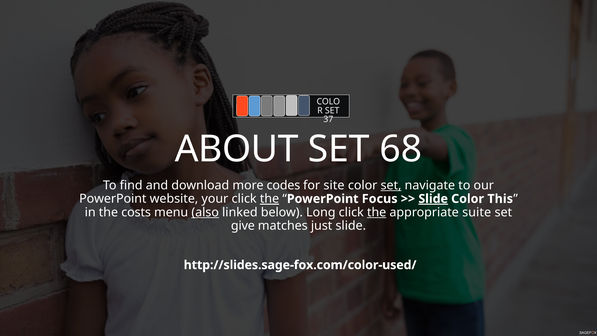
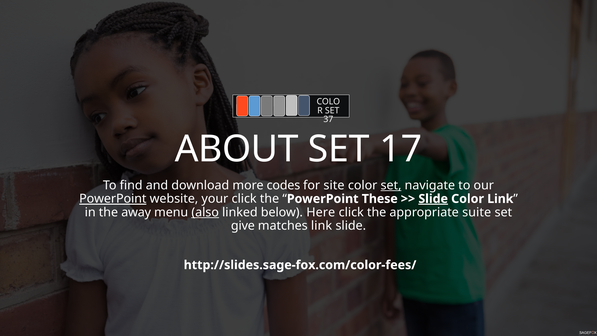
68: 68 -> 17 (401, 149)
PowerPoint underline: none -> present (113, 199)
the underline: present -> none (270, 199)
Focus: Focus -> These (380, 199)
Color This: This -> Link (500, 199)
costs: costs -> away (136, 212)
Long: Long -> Here (321, 212)
the underline: present -> none (377, 212)
matches just: just -> link (322, 226)
http://slides.sage-fox.com/color-used/: http://slides.sage-fox.com/color-used/ -> http://slides.sage-fox.com/color-fees/ (300, 265)
